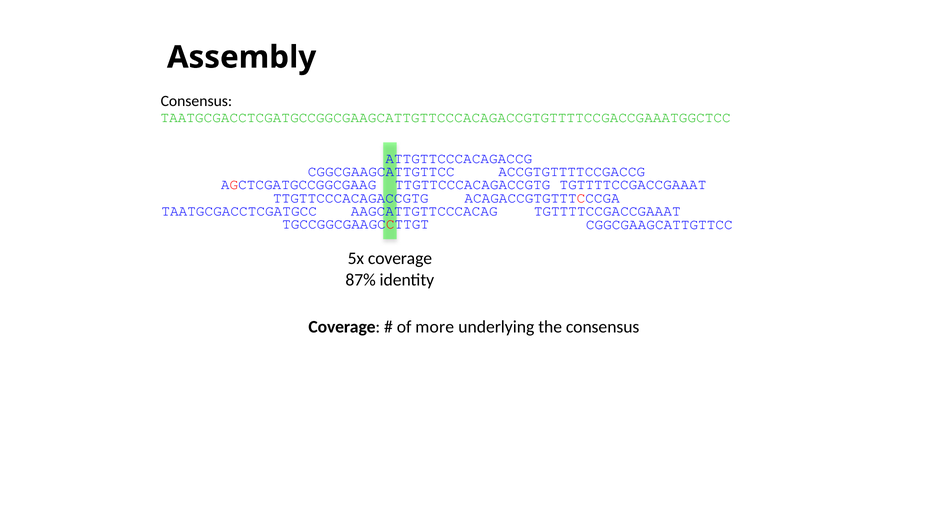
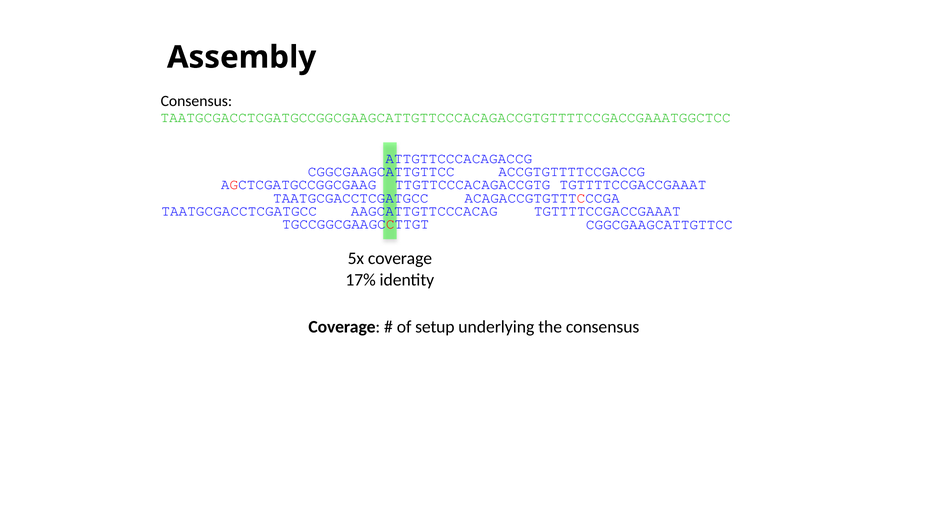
TTGTTCCCACAGACCGTG: TTGTTCCCACAGACCGTG -> TAATGCGACCTCGATGCC (351, 198)
87%: 87% -> 17% (361, 280)
more: more -> setup (435, 327)
